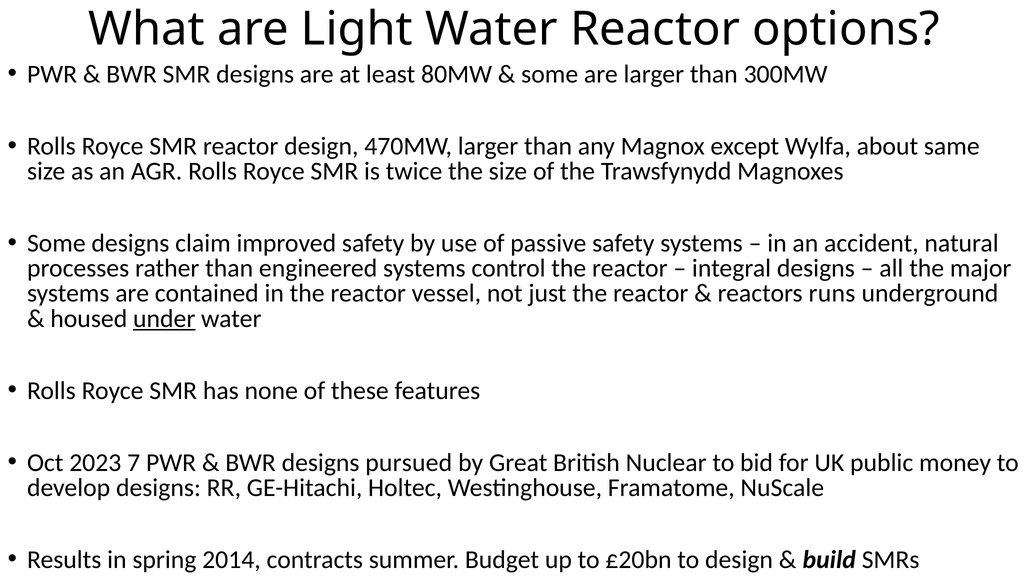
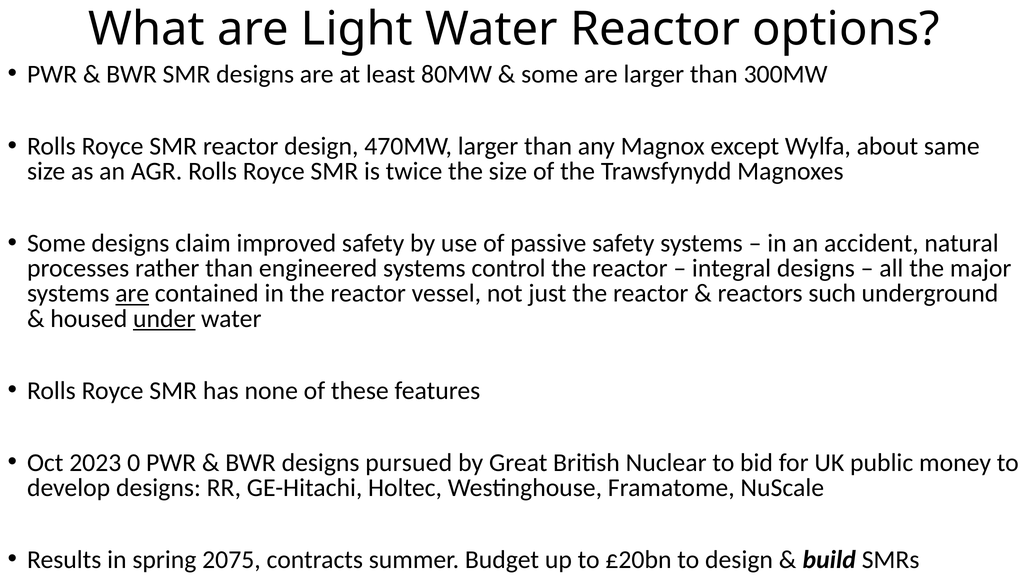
are underline: none -> present (132, 293)
runs: runs -> such (832, 293)
7: 7 -> 0 (134, 462)
2014: 2014 -> 2075 (231, 560)
